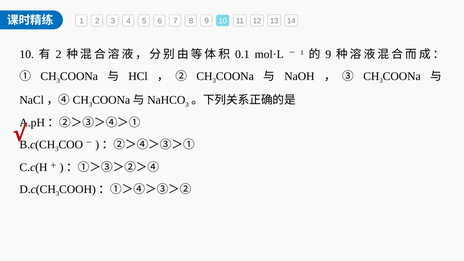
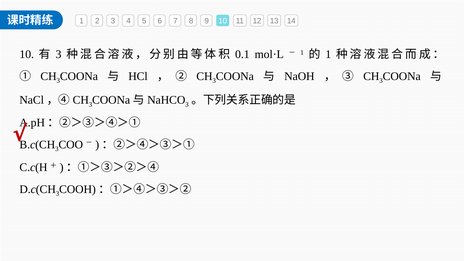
2: 2 -> 3 (58, 54)
9: 9 -> 1 (328, 54)
